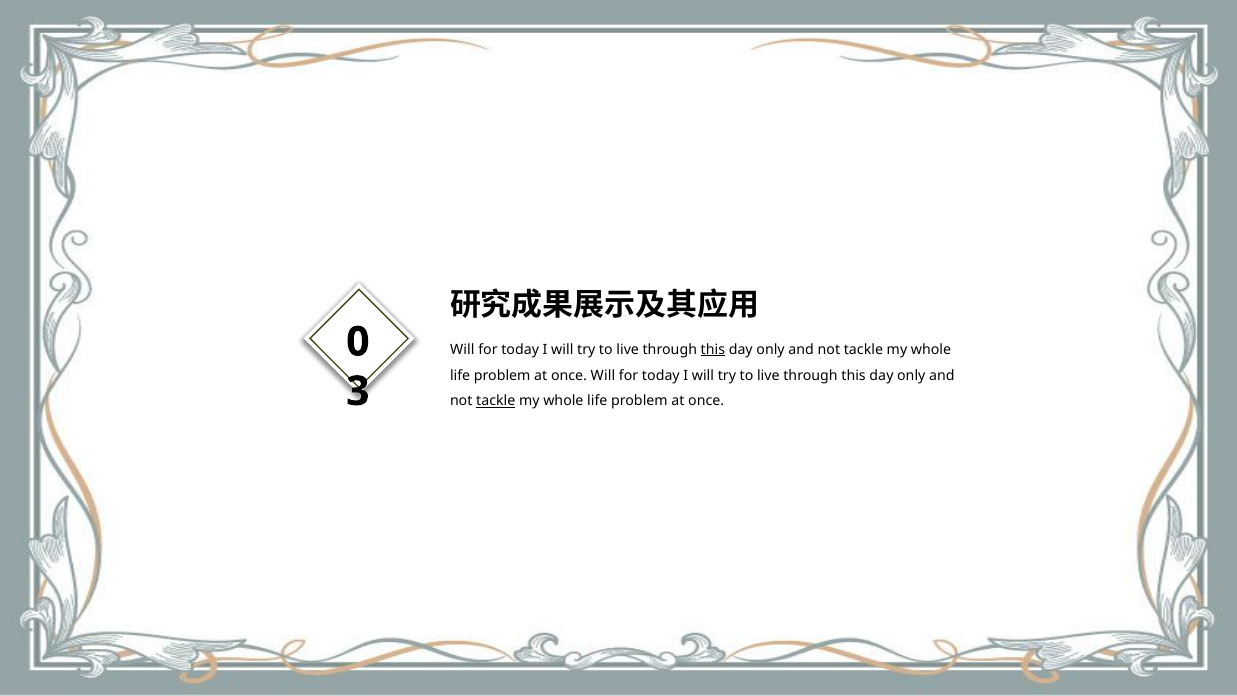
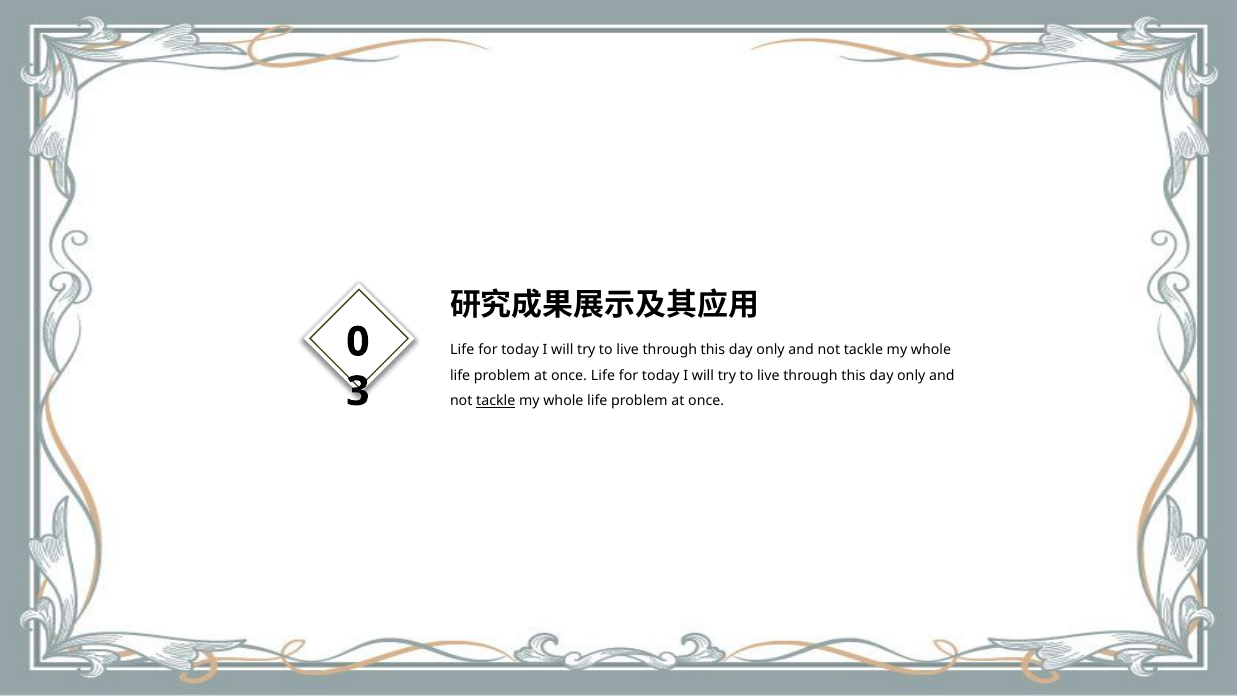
Will: Will -> Life (462, 350)
this underline: present -> none (713, 350)
once Will: Will -> Life (603, 375)
